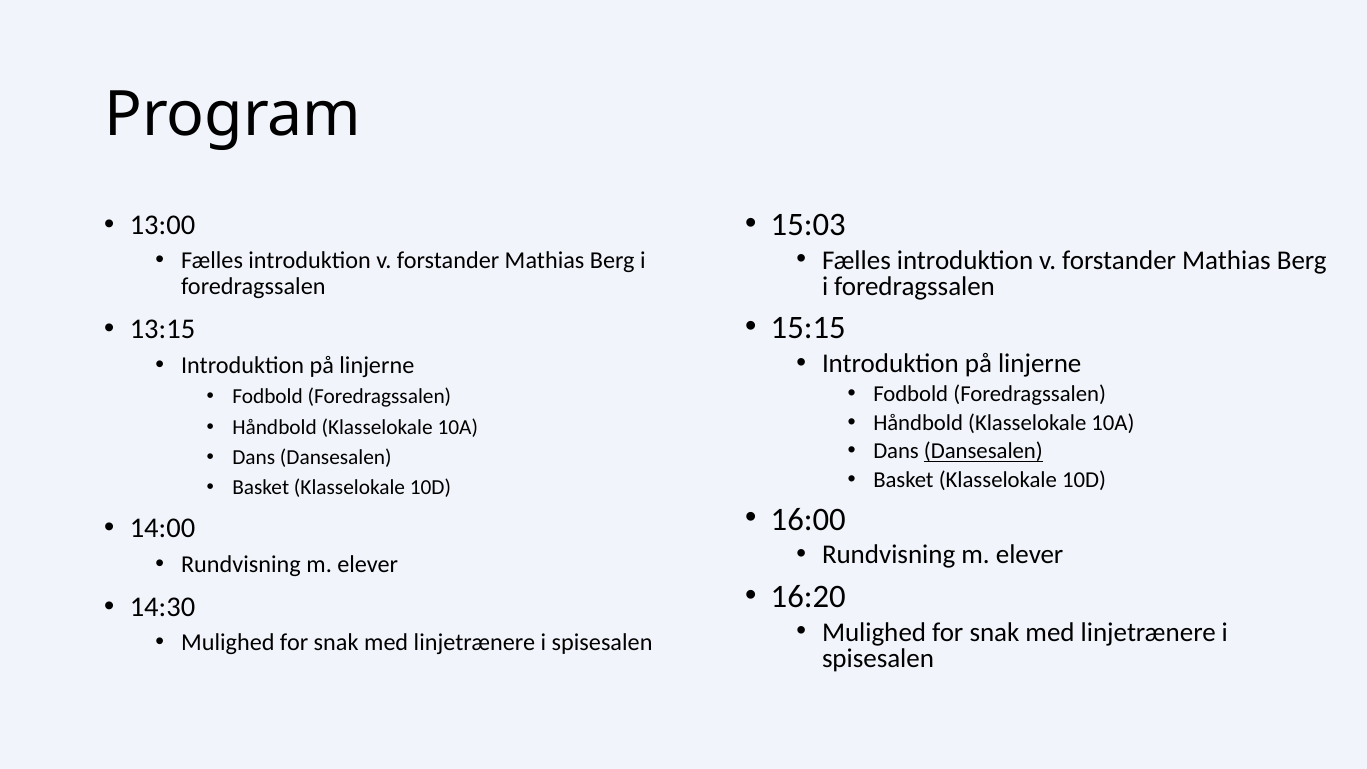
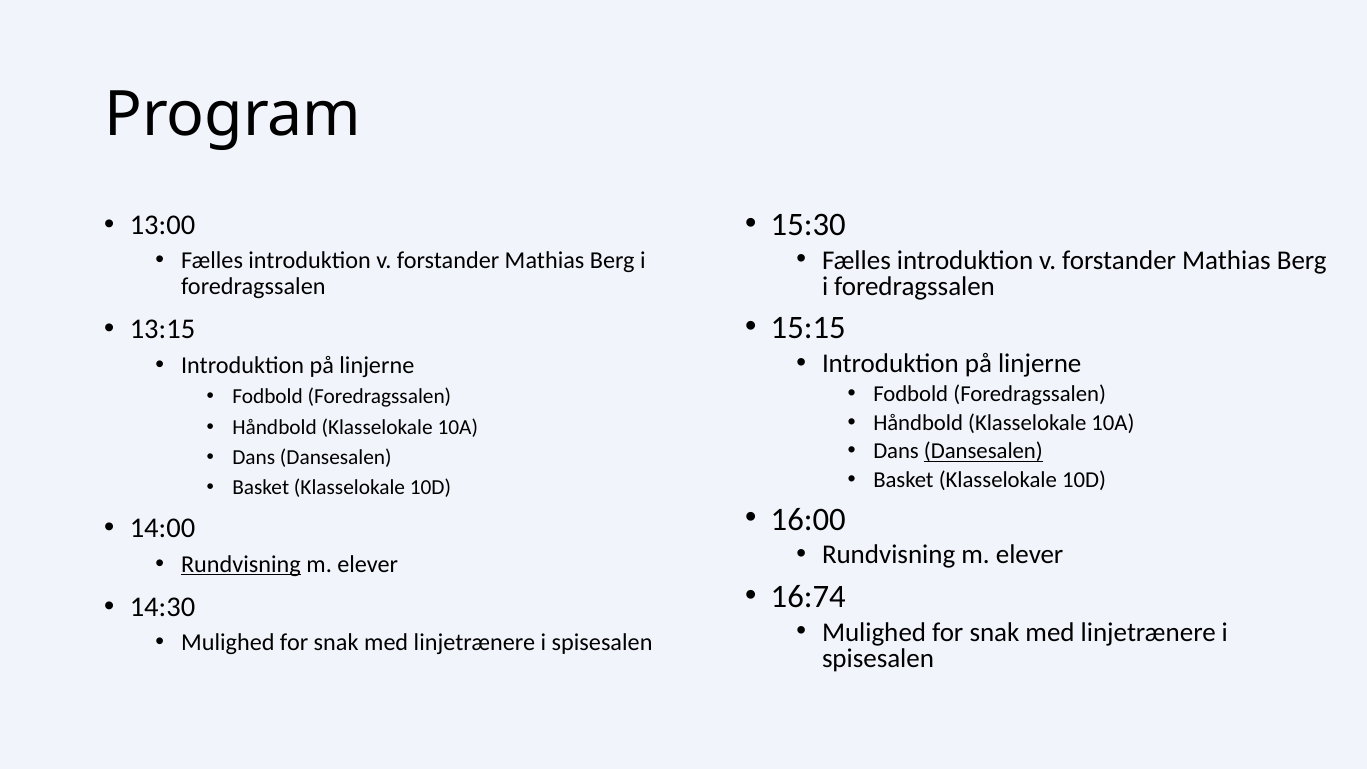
15:03: 15:03 -> 15:30 (808, 224)
Rundvisning underline: none -> present (241, 564)
16:20: 16:20 -> 16:74 (808, 597)
